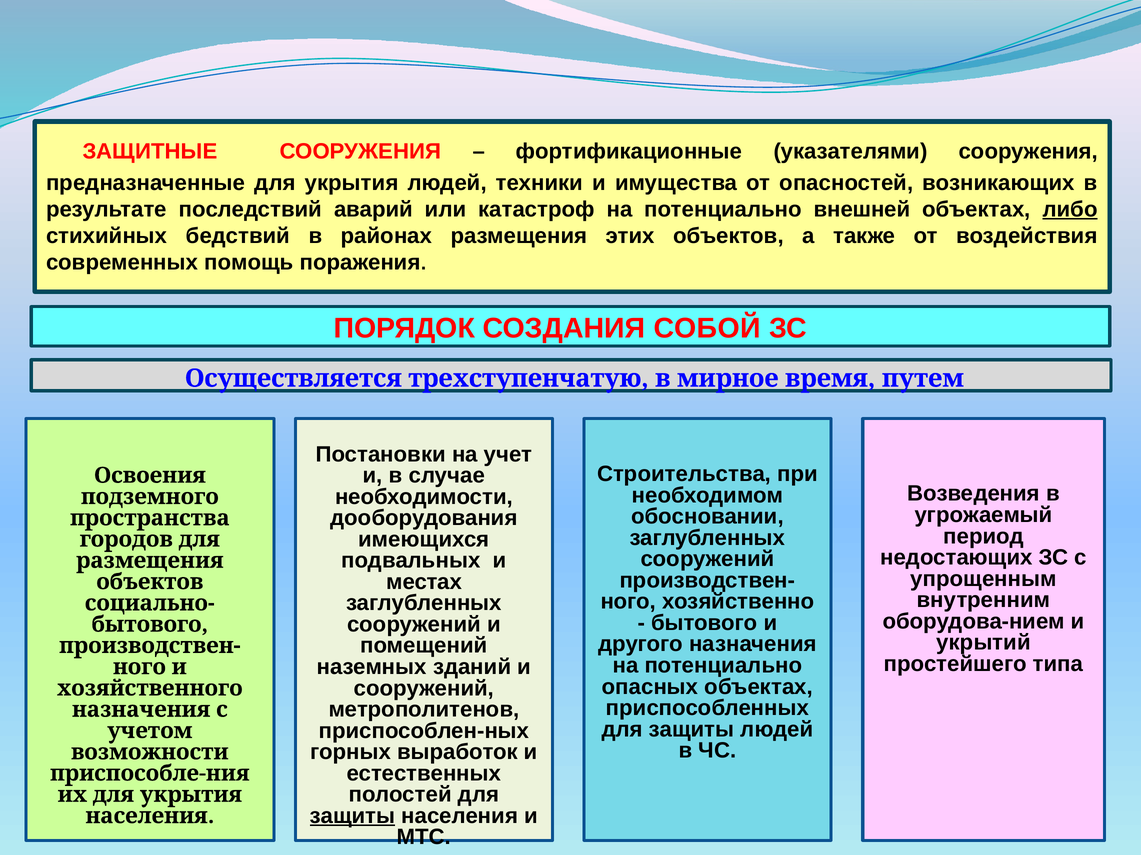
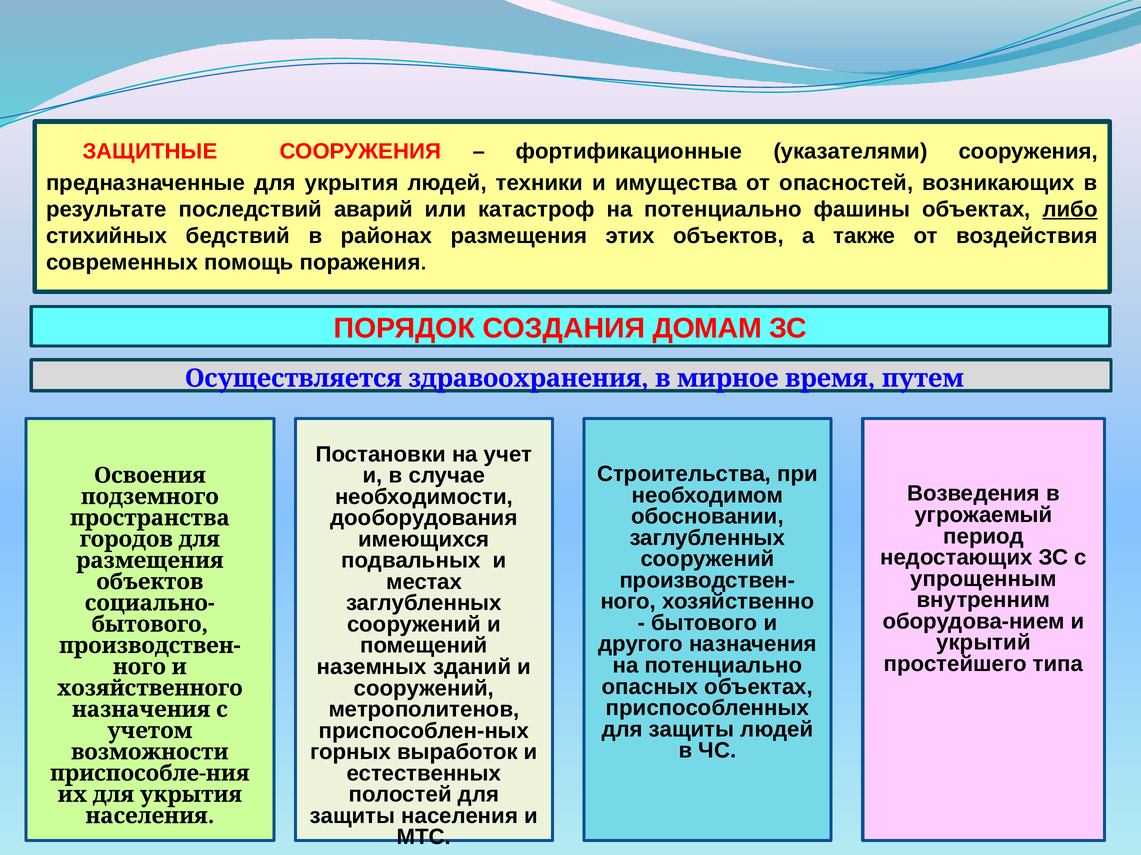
внешней: внешней -> фашины (862, 210)
СОБОЙ: СОБОЙ -> ДОМАМ (707, 329)
трехступенчатую: трехступенчатую -> здравоохранения (528, 379)
защиты underline: present -> none (352, 817)
